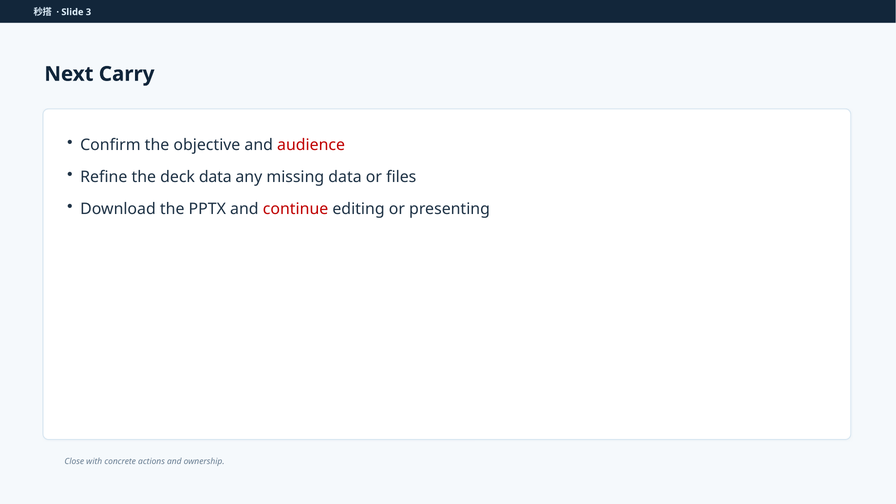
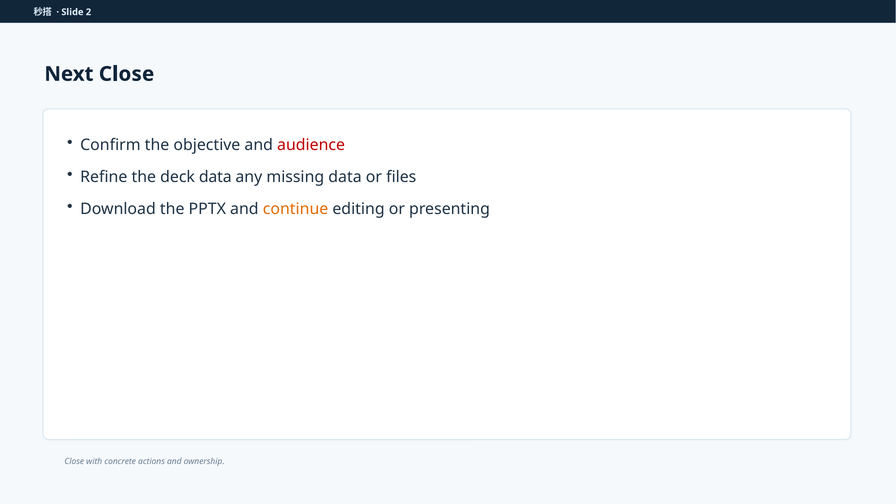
3: 3 -> 2 (88, 12)
Next Carry: Carry -> Close (127, 74)
continue colour: red -> orange (296, 209)
